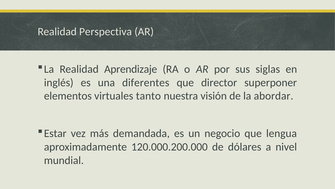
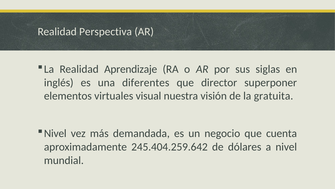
tanto: tanto -> visual (148, 96)
abordar: abordar -> gratuita (274, 96)
Estar: Estar -> Nivel (55, 133)
lengua: lengua -> cuenta (282, 133)
120.000.200.000: 120.000.200.000 -> 245.404.259.642 (170, 146)
